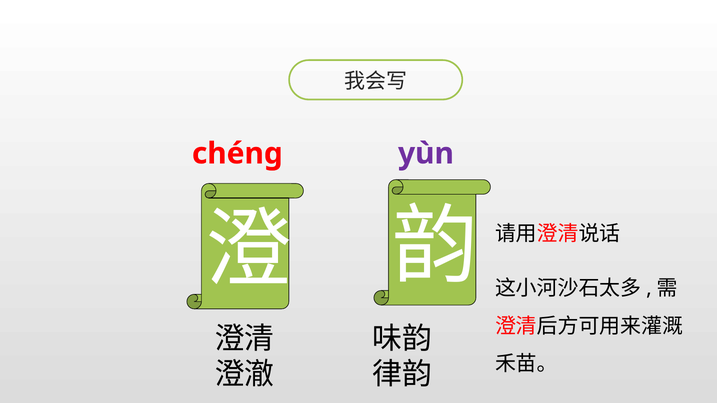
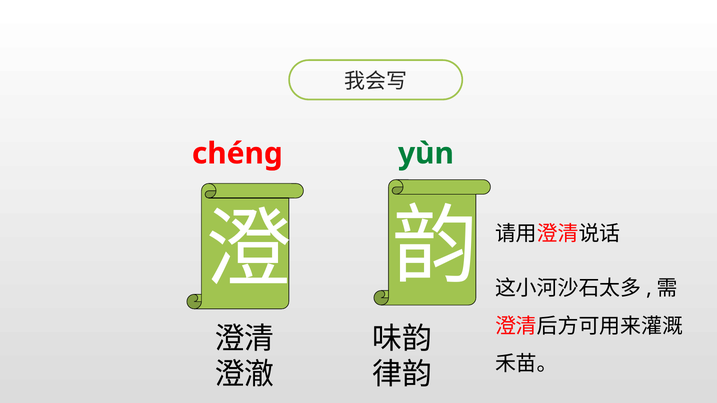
yùn colour: purple -> green (426, 154)
